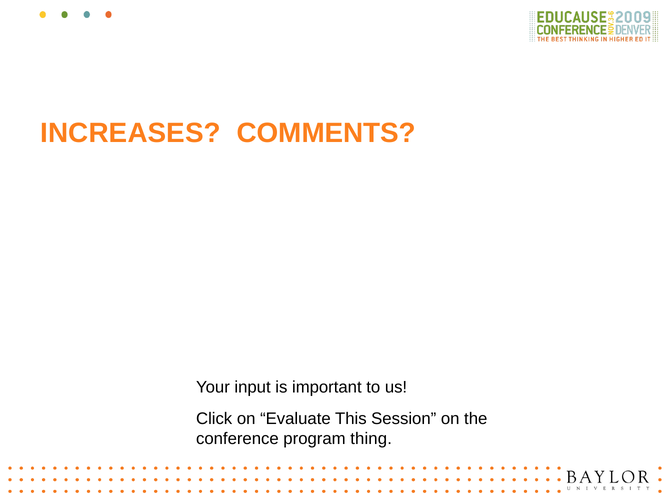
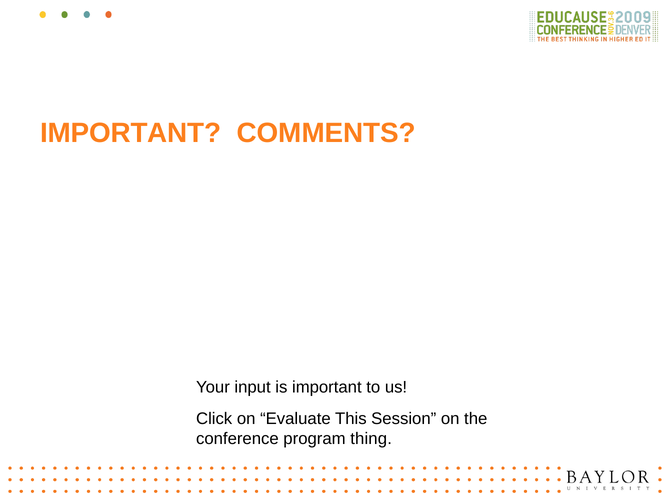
INCREASES: INCREASES -> IMPORTANT (131, 133)
